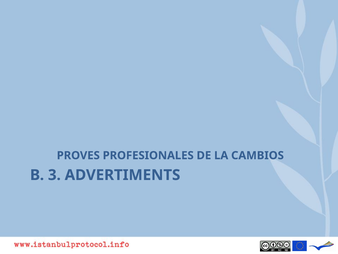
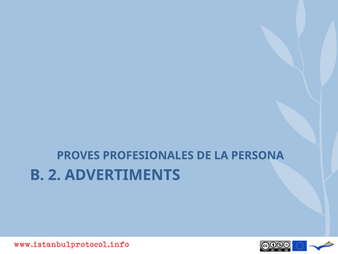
CAMBIOS: CAMBIOS -> PERSONA (258, 155)
3: 3 -> 2 (54, 175)
